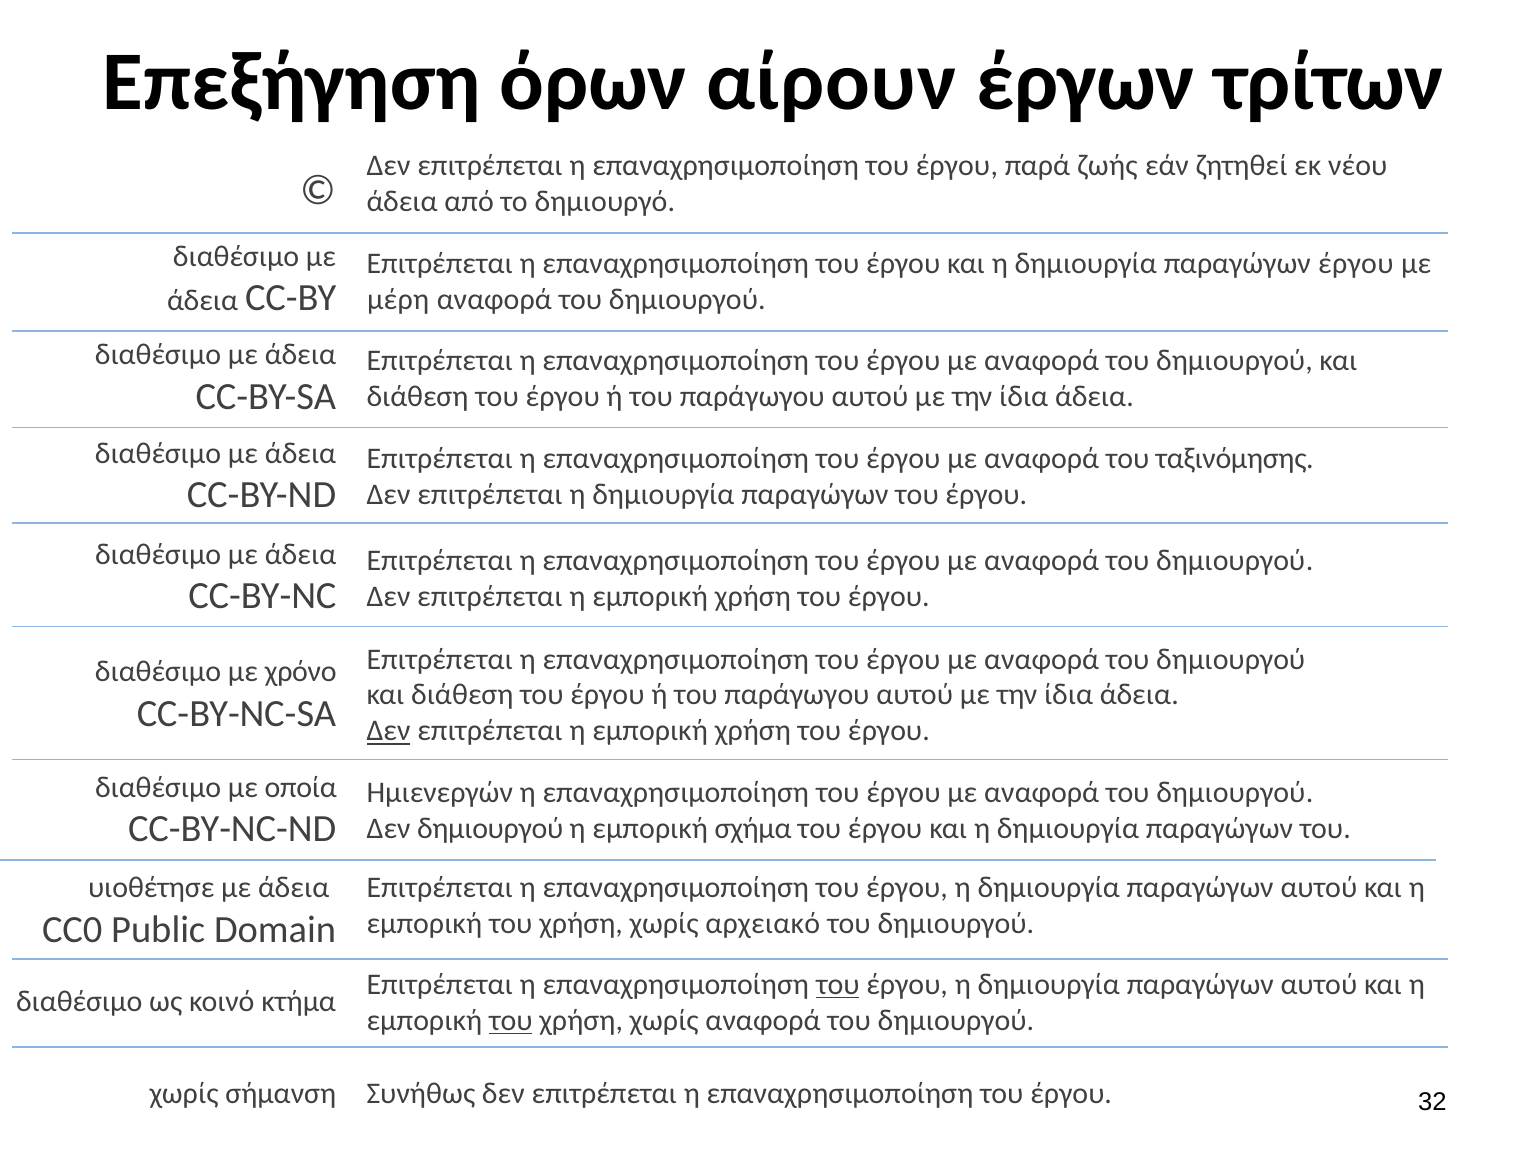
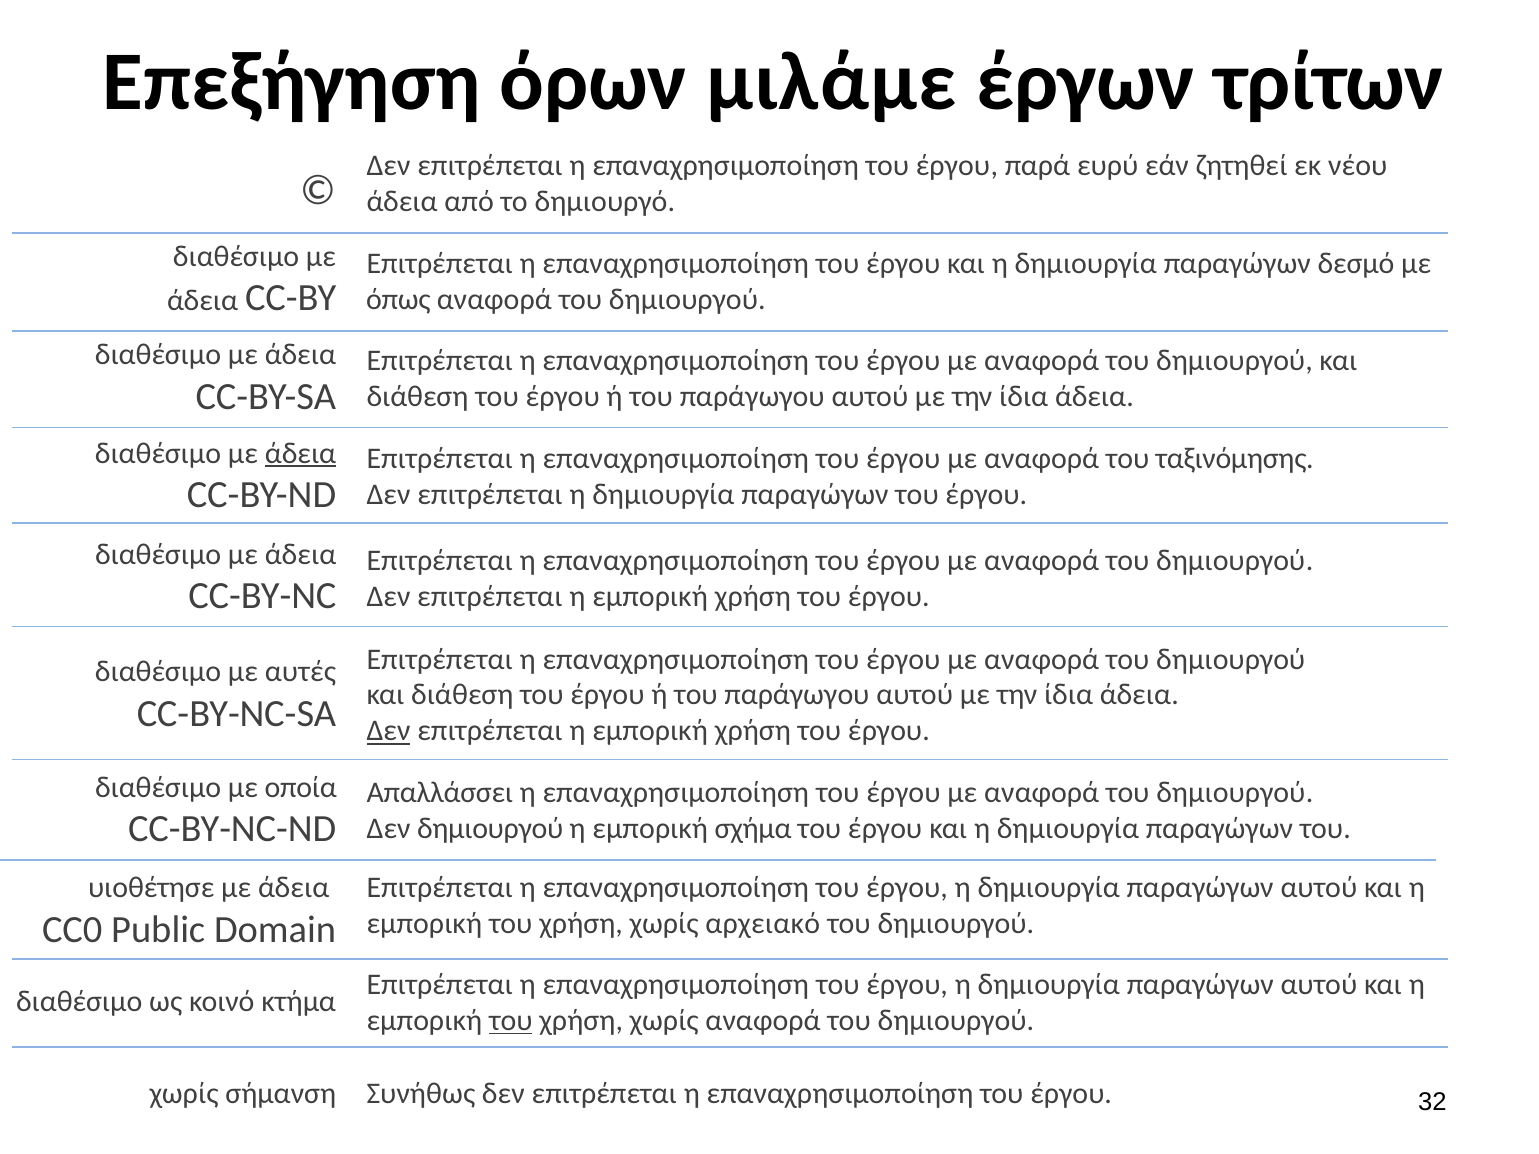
αίρουν: αίρουν -> μιλάμε (831, 82)
ζωής: ζωής -> ευρύ (1108, 166)
παραγώγων έργου: έργου -> δεσμό (1356, 264)
μέρη: μέρη -> όπως (398, 300)
άδεια underline: none -> present (300, 454)
χρόνο: χρόνο -> αυτές (300, 672)
Ημιενεργών: Ημιενεργών -> Απαλλάσσει (440, 792)
του underline: present -> none (838, 985)
